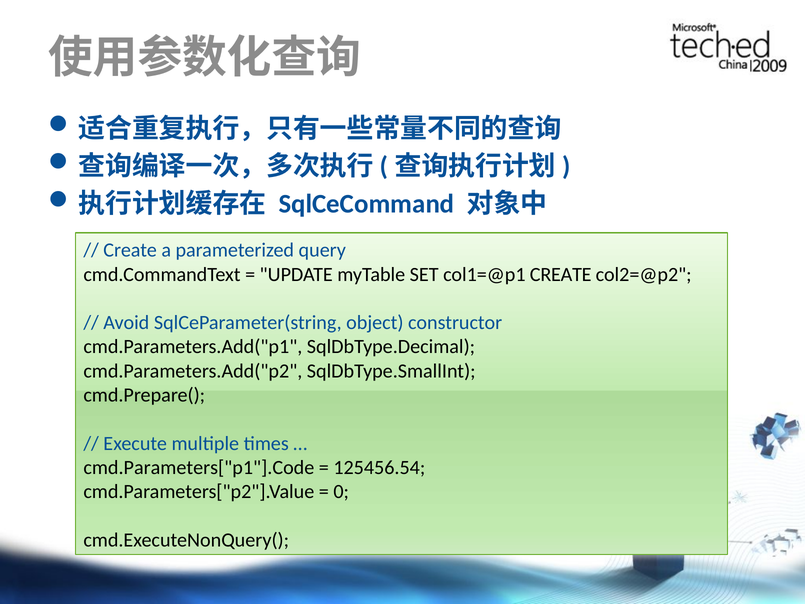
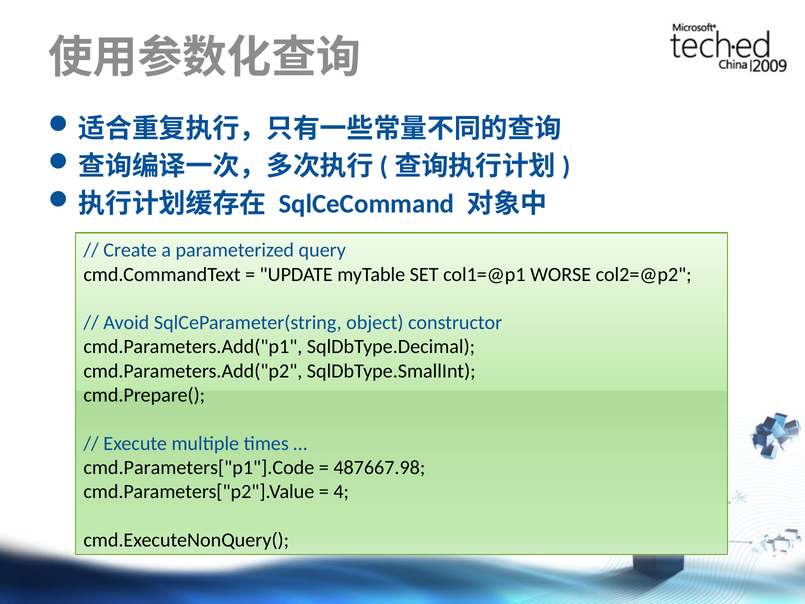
col1=@p1 CREATE: CREATE -> WORSE (561, 274)
125456.54: 125456.54 -> 487667.98 (379, 467)
0: 0 -> 4 (341, 492)
